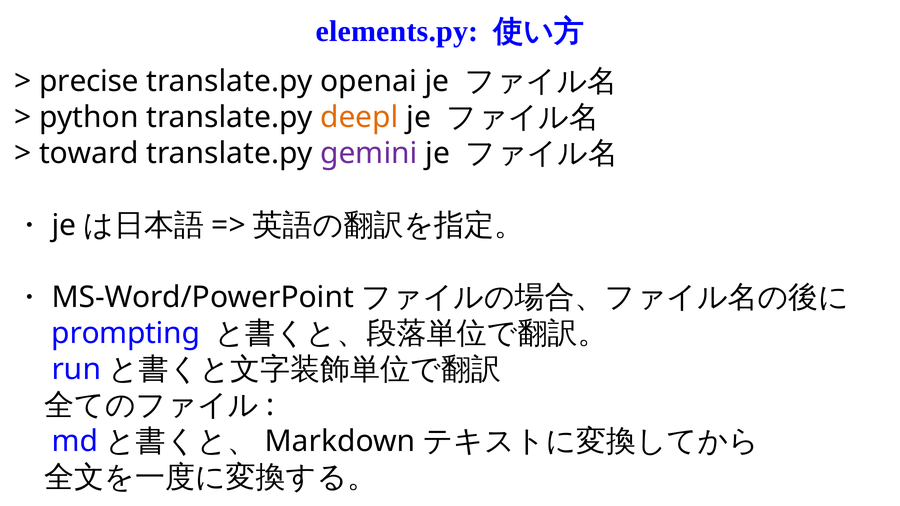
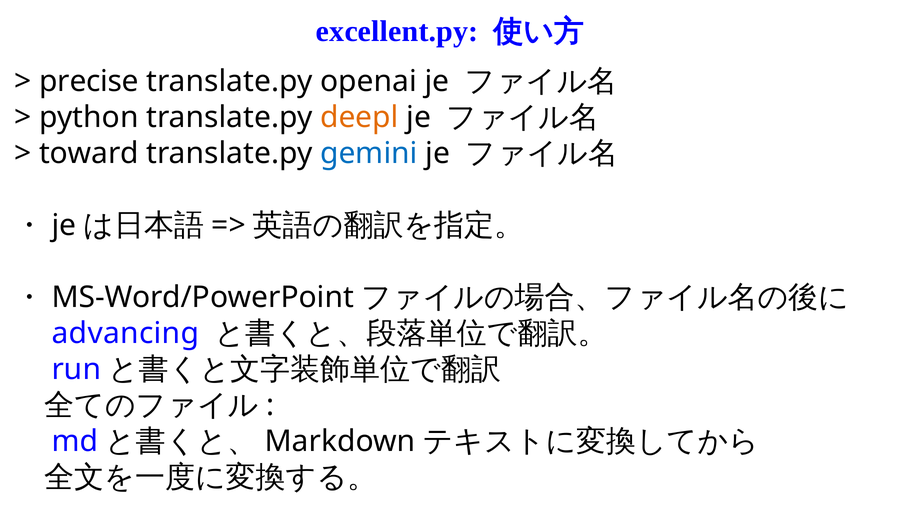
elements.py: elements.py -> excellent.py (397, 31)
gemini colour: purple -> blue (369, 154)
prompting: prompting -> advancing (125, 334)
